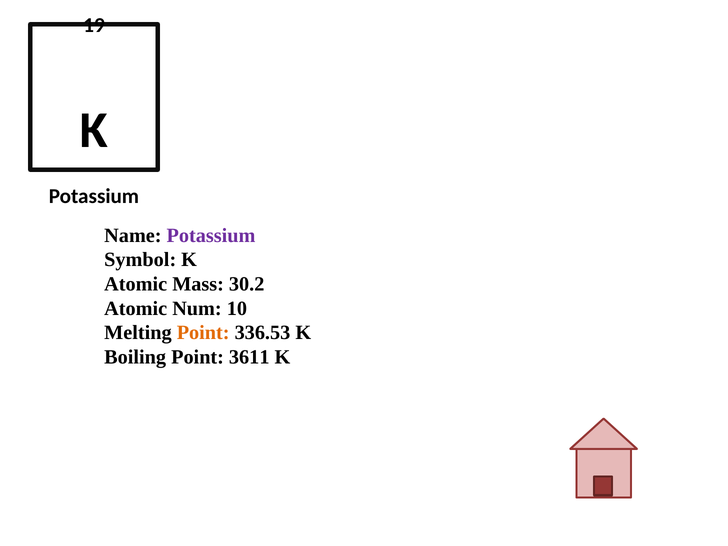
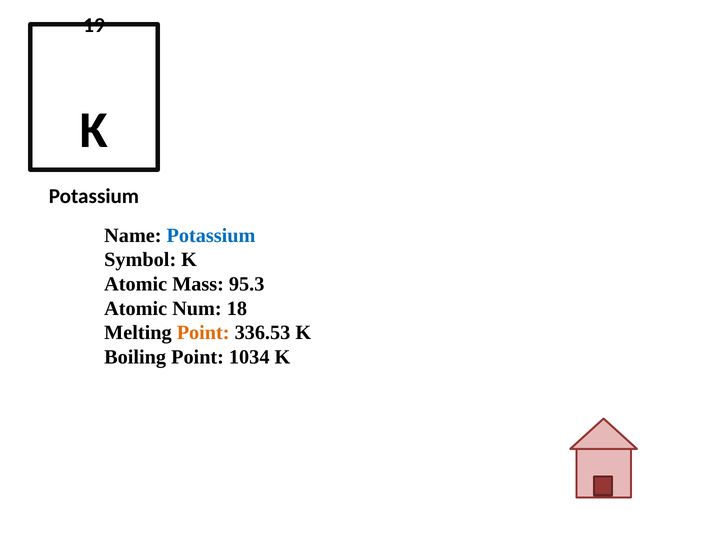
Potassium colour: purple -> blue (211, 236)
30.2: 30.2 -> 95.3 (247, 284)
10: 10 -> 18 (237, 308)
3611: 3611 -> 1034 (249, 357)
